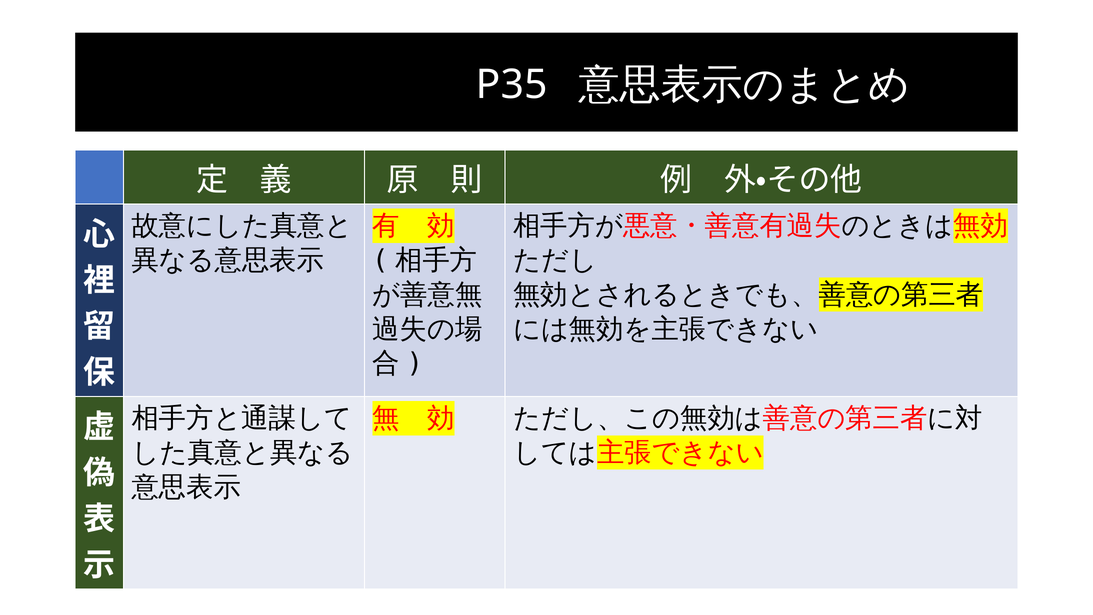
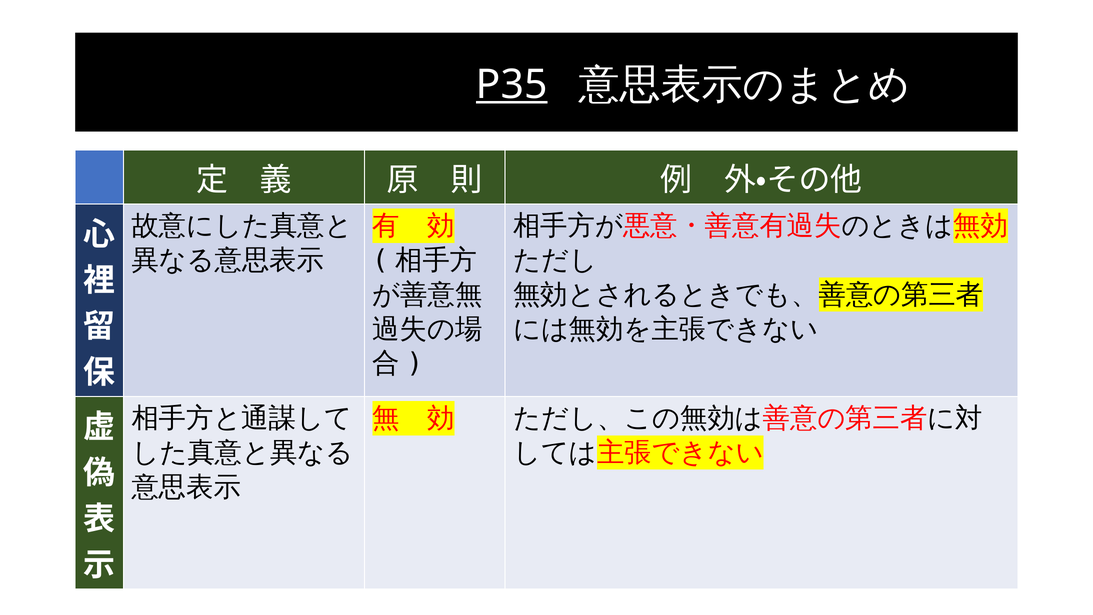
P35 underline: none -> present (512, 85)
